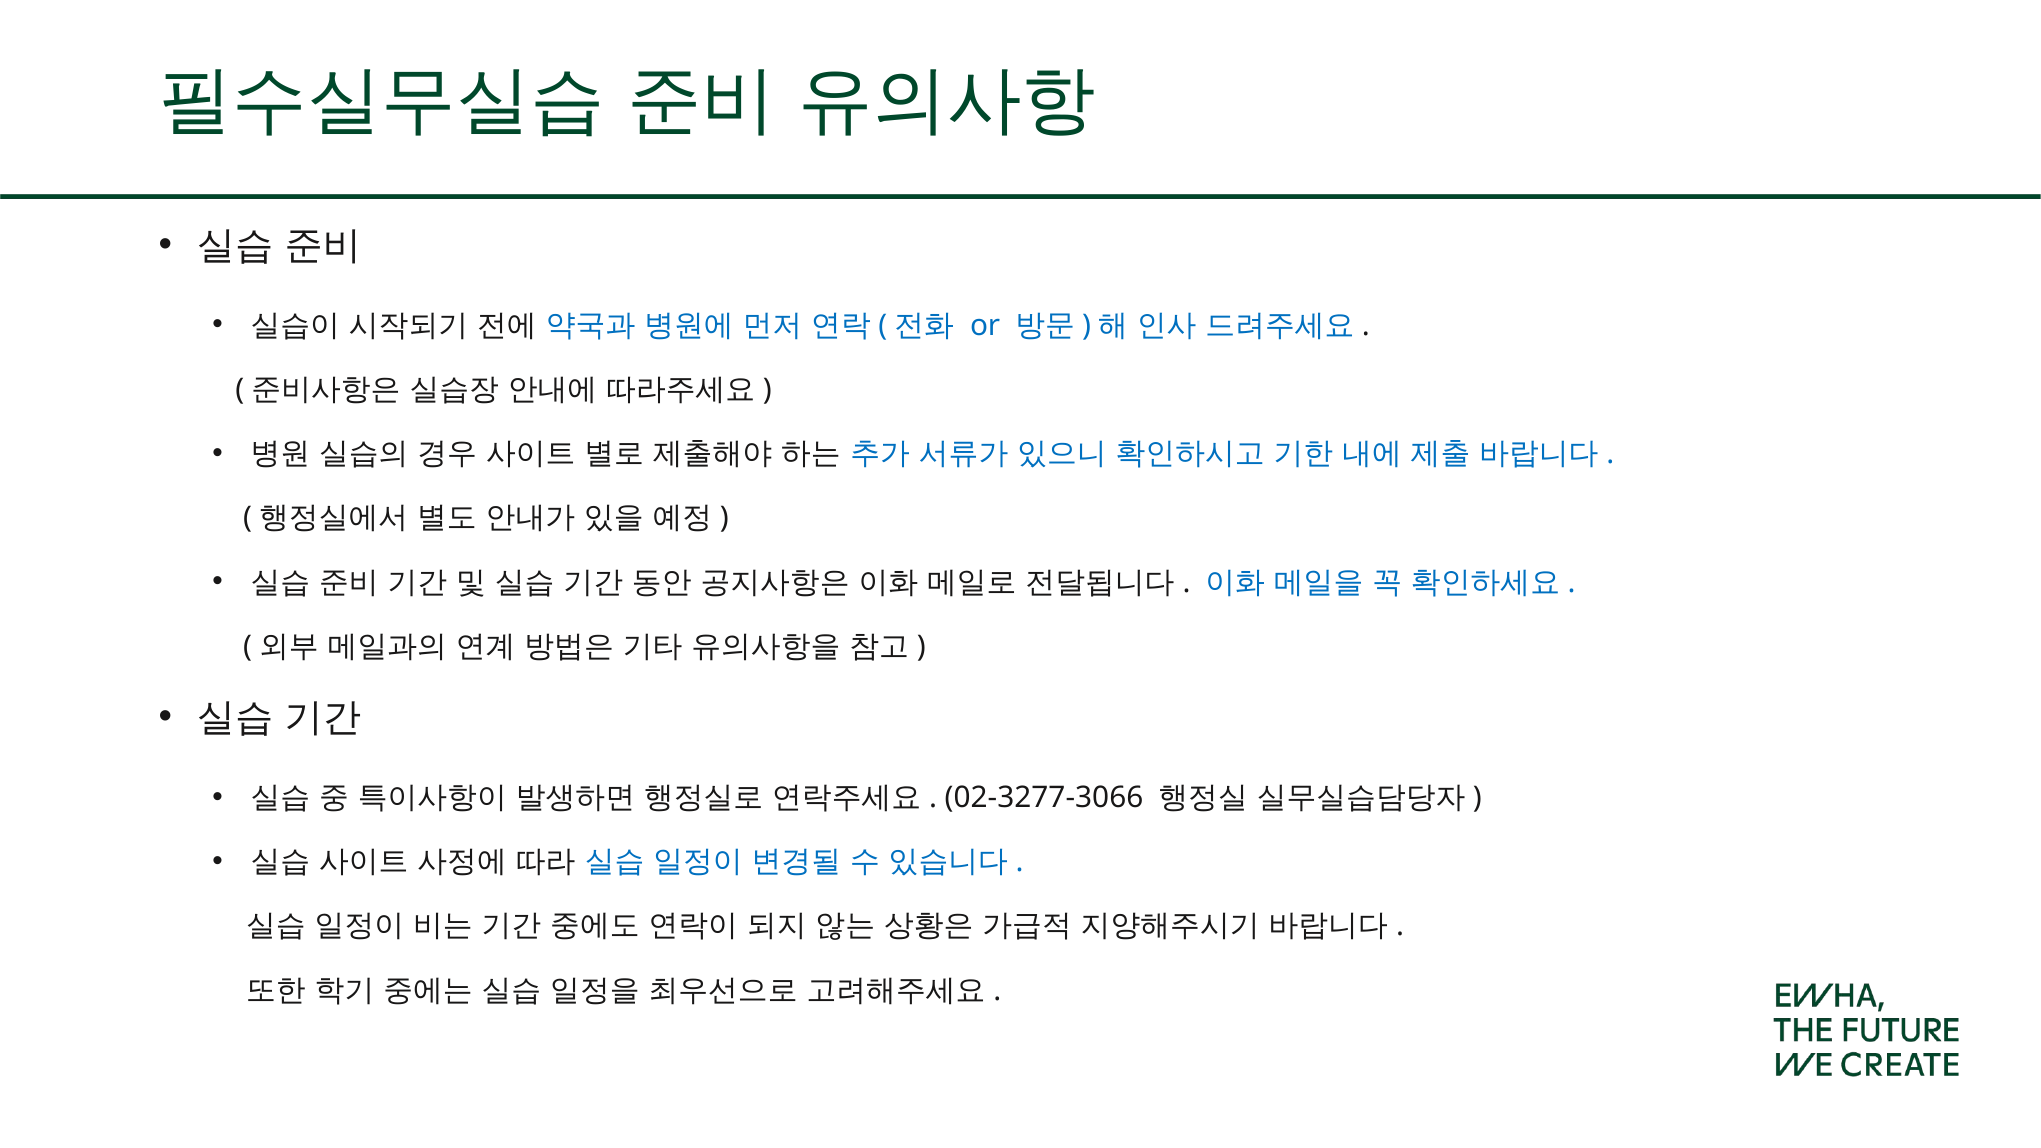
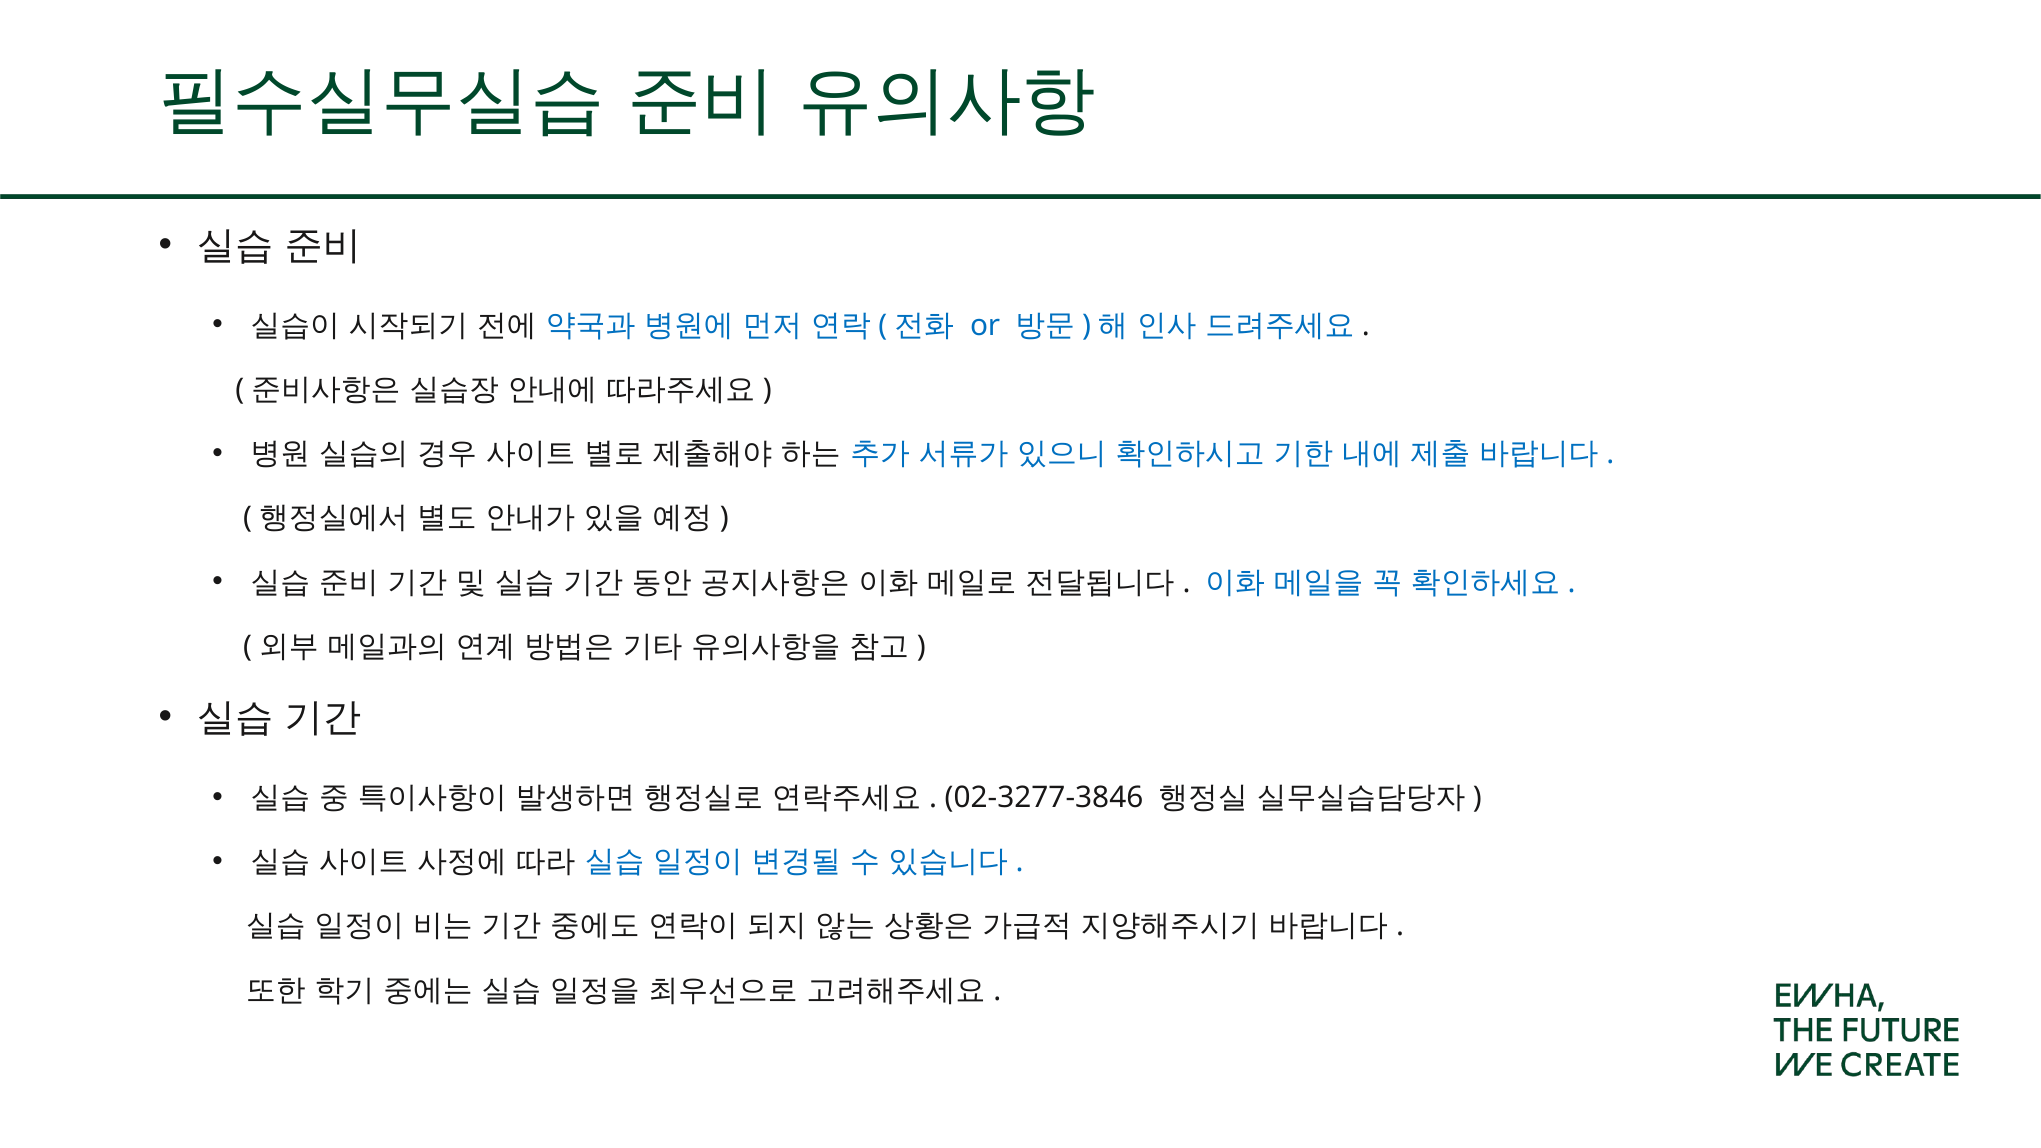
02-3277-3066: 02-3277-3066 -> 02-3277-3846 (1044, 798)
